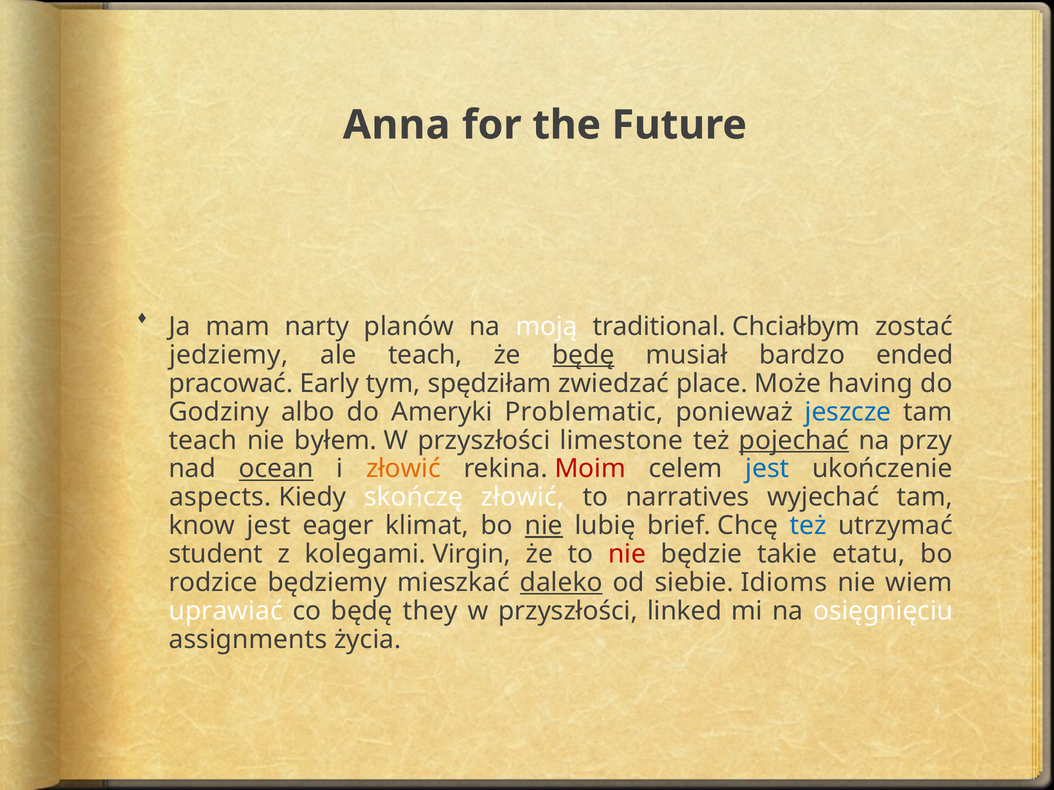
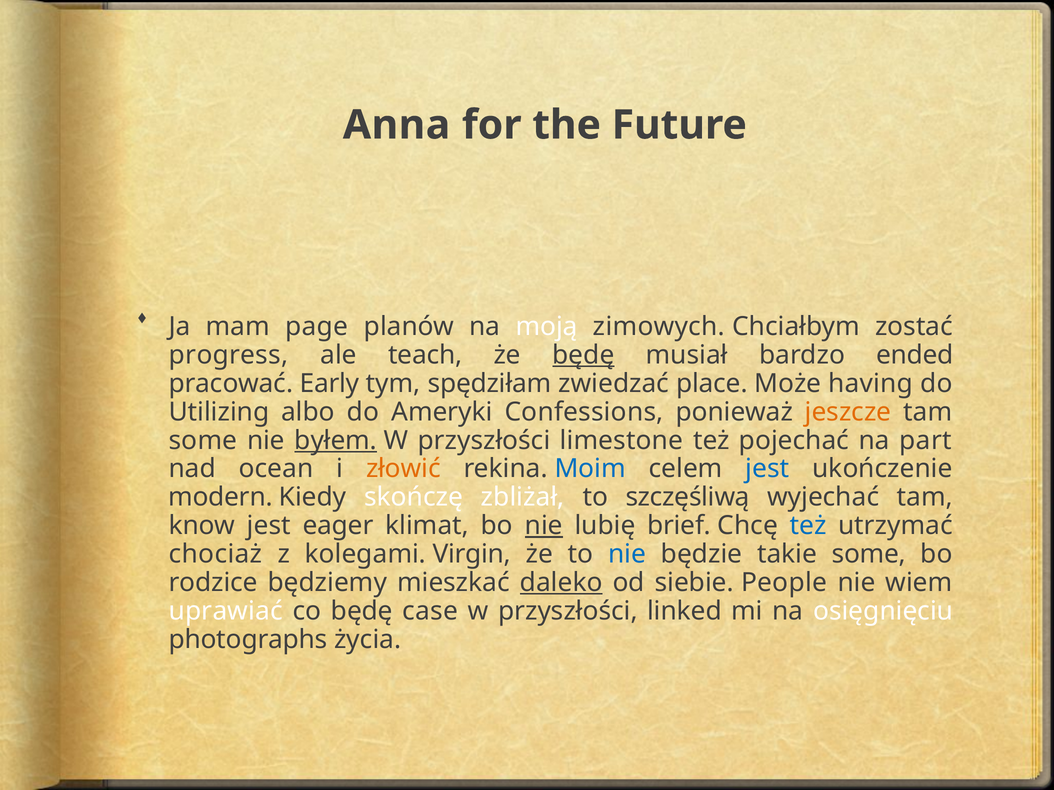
narty: narty -> page (317, 327)
traditional: traditional -> zimowych (659, 327)
jedziemy: jedziemy -> progress (229, 355)
Godziny: Godziny -> Utilizing (219, 412)
Problematic: Problematic -> Confessions (584, 412)
jeszcze colour: blue -> orange (848, 412)
teach: teach -> some (203, 441)
byłem underline: none -> present (336, 441)
pojechać underline: present -> none (794, 441)
przy: przy -> part (926, 441)
ocean underline: present -> none (276, 469)
Moim colour: red -> blue (590, 469)
aspects: aspects -> modern (220, 498)
skończę złowić: złowić -> zbliżał (523, 498)
narratives: narratives -> szczęśliwą (688, 498)
student: student -> chociaż (216, 554)
nie colour: red -> blue (627, 554)
takie etatu: etatu -> some (869, 554)
Idioms: Idioms -> People (784, 583)
they: they -> case (430, 611)
assignments: assignments -> photographs (248, 640)
